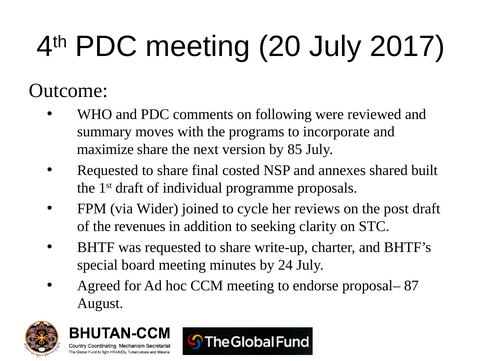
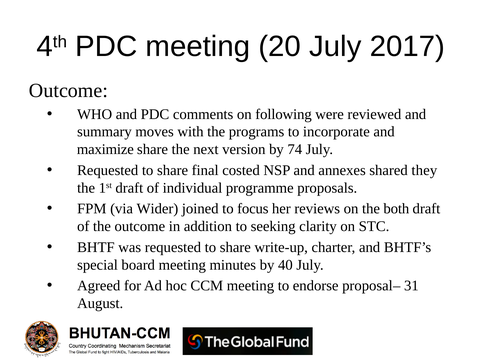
85: 85 -> 74 (295, 150)
built: built -> they (424, 171)
cycle: cycle -> focus (253, 209)
post: post -> both (396, 209)
the revenues: revenues -> outcome (140, 227)
24: 24 -> 40 (285, 265)
87: 87 -> 31 (411, 286)
